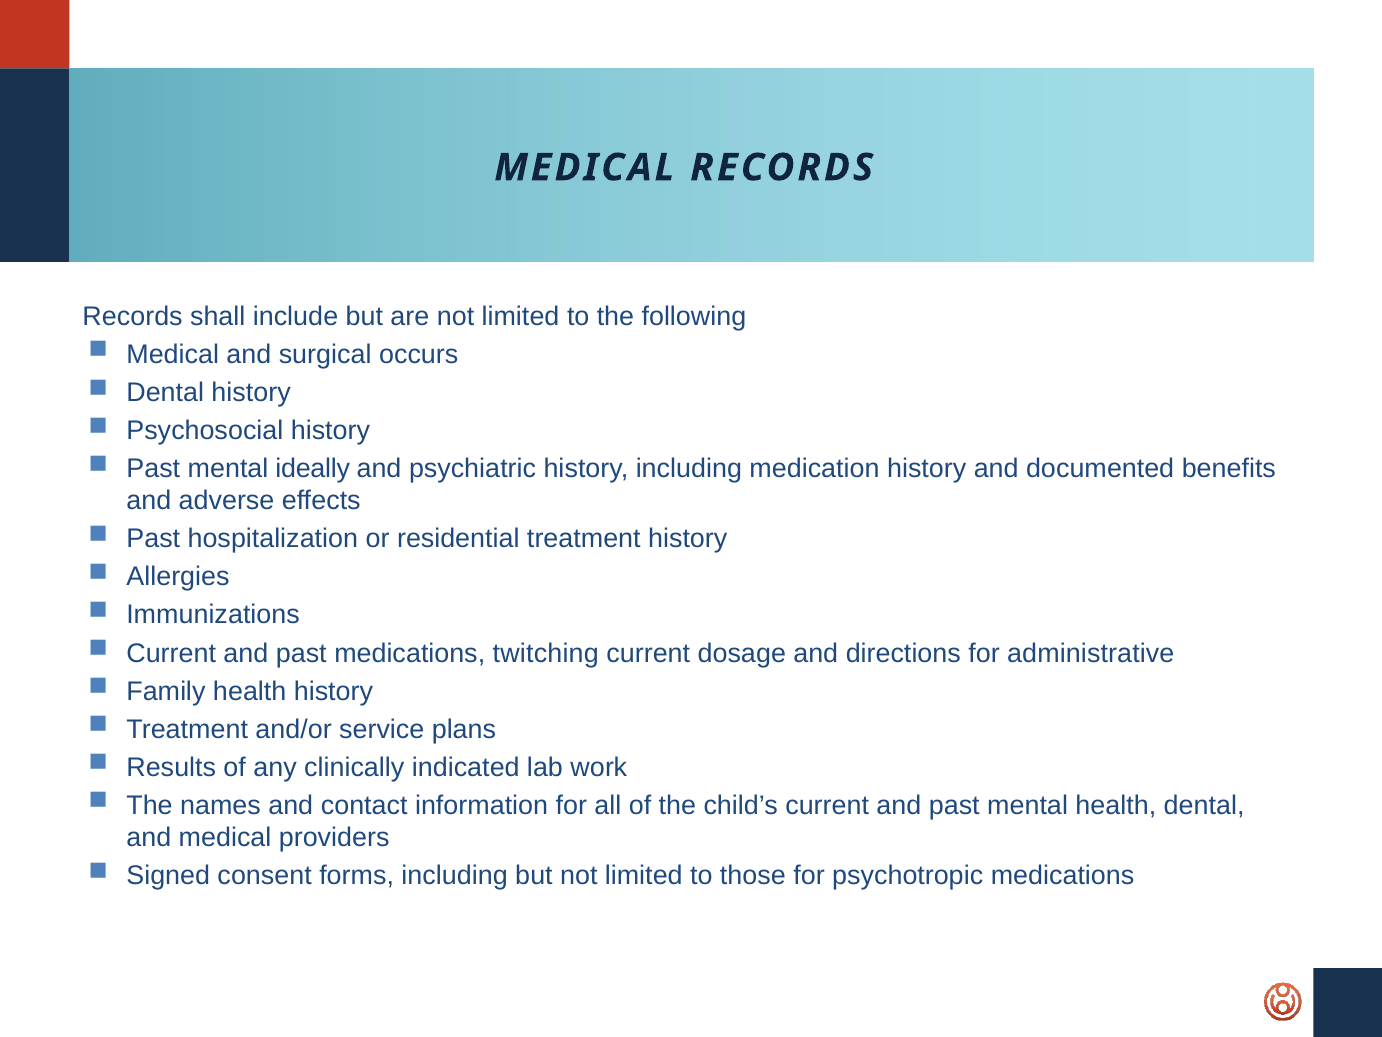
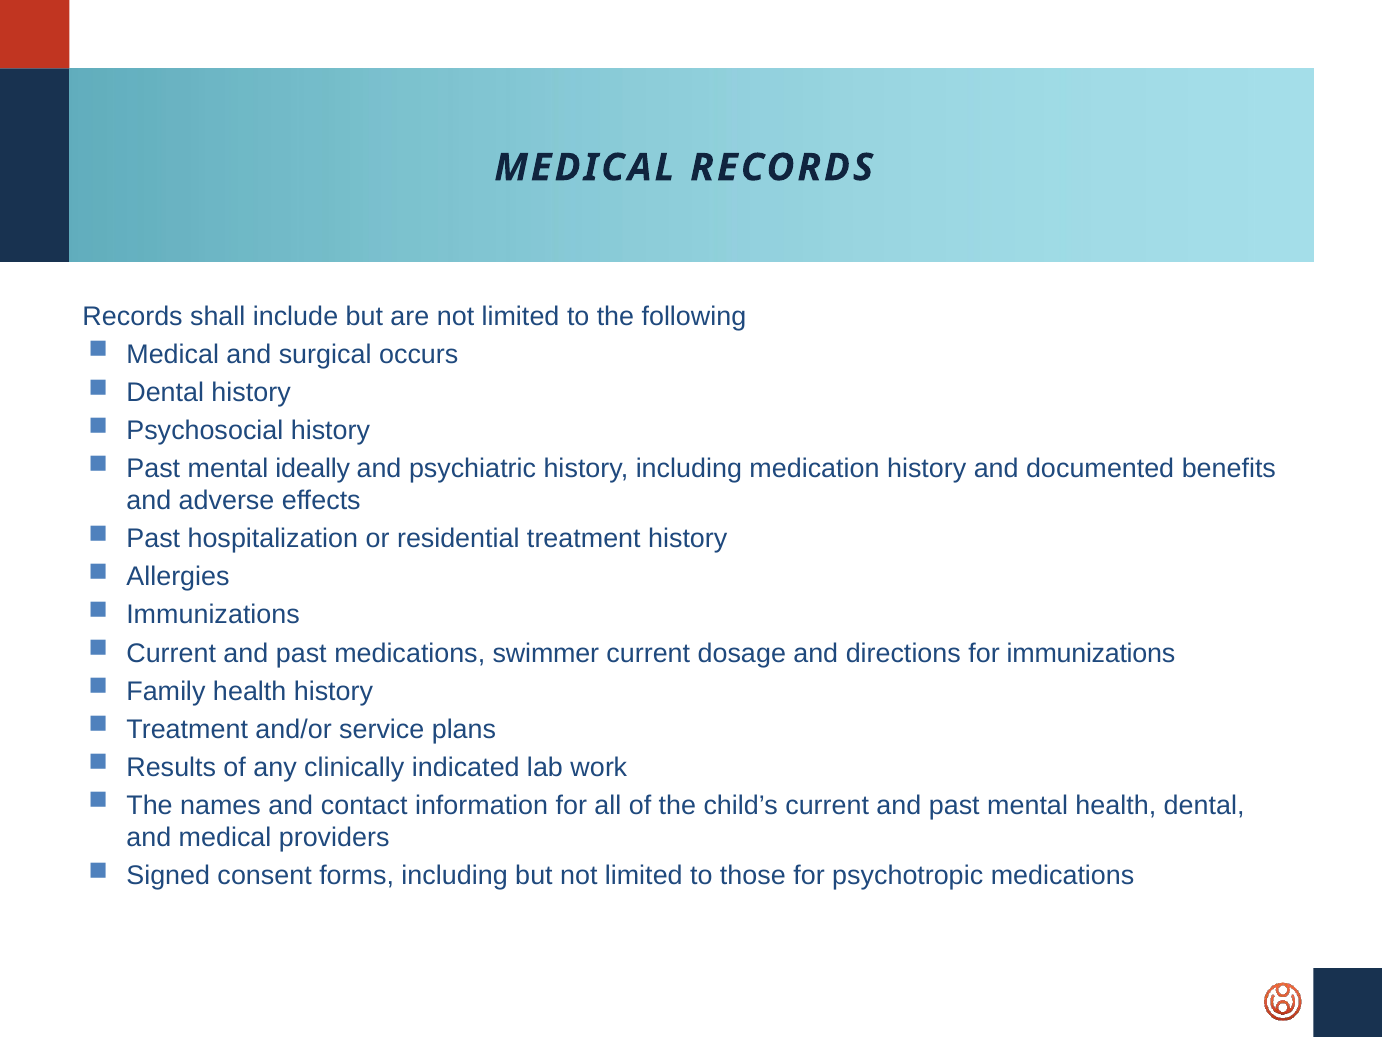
twitching: twitching -> swimmer (546, 653)
for administrative: administrative -> immunizations (1091, 653)
